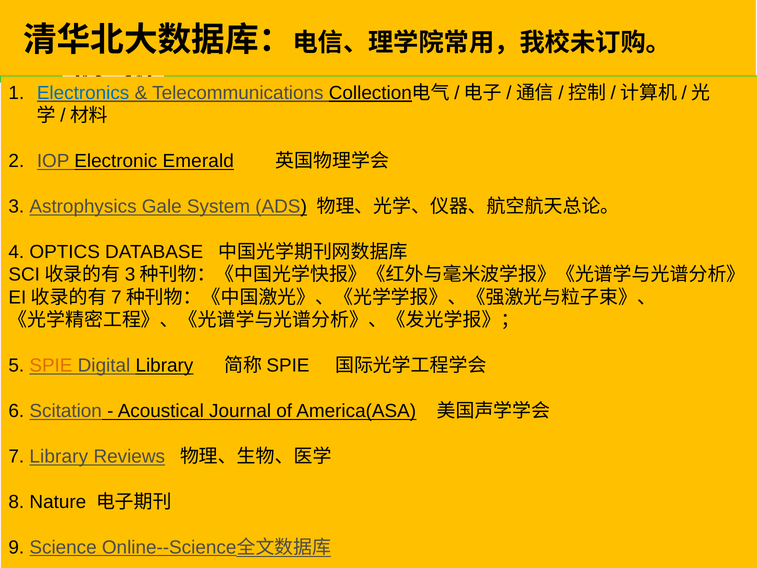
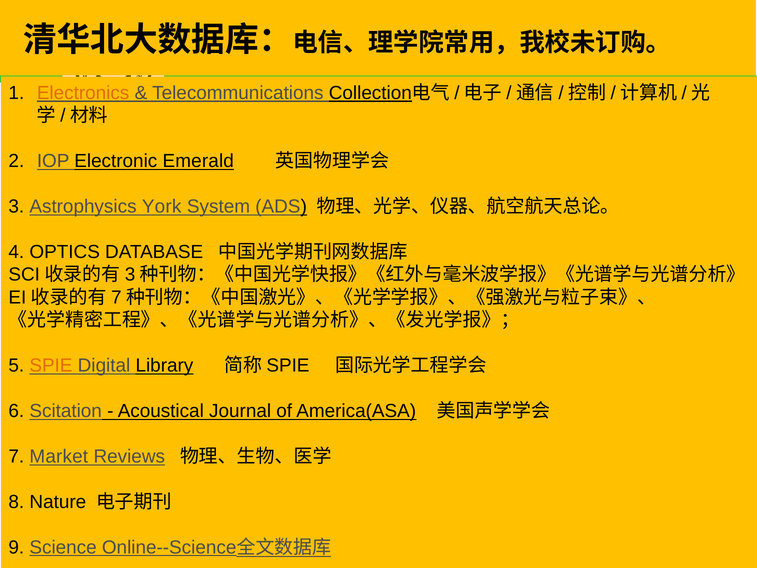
Electronics colour: blue -> orange (83, 93)
Gale: Gale -> York (162, 206)
7 Library: Library -> Market (59, 456)
